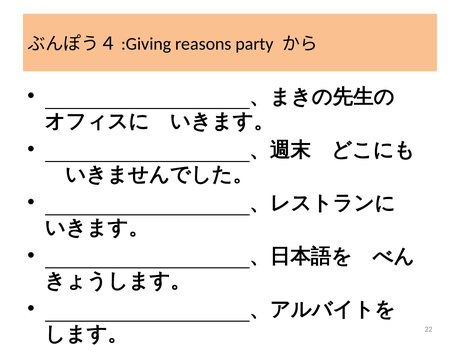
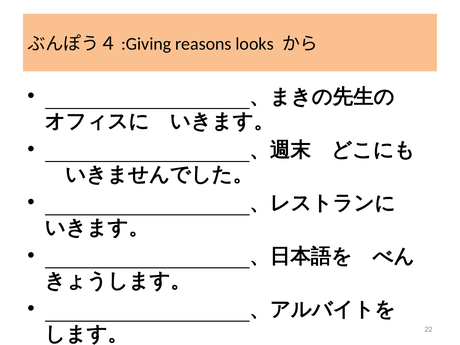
party: party -> looks (255, 44)
